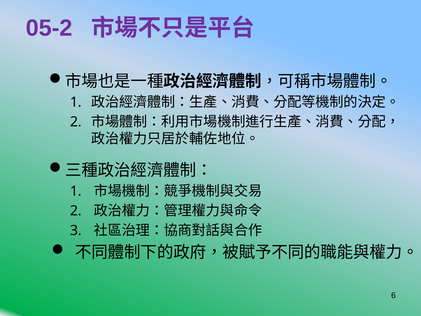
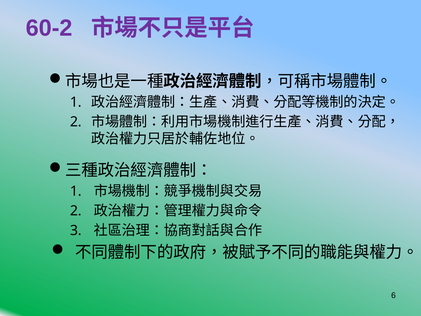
05-2: 05-2 -> 60-2 (49, 28)
